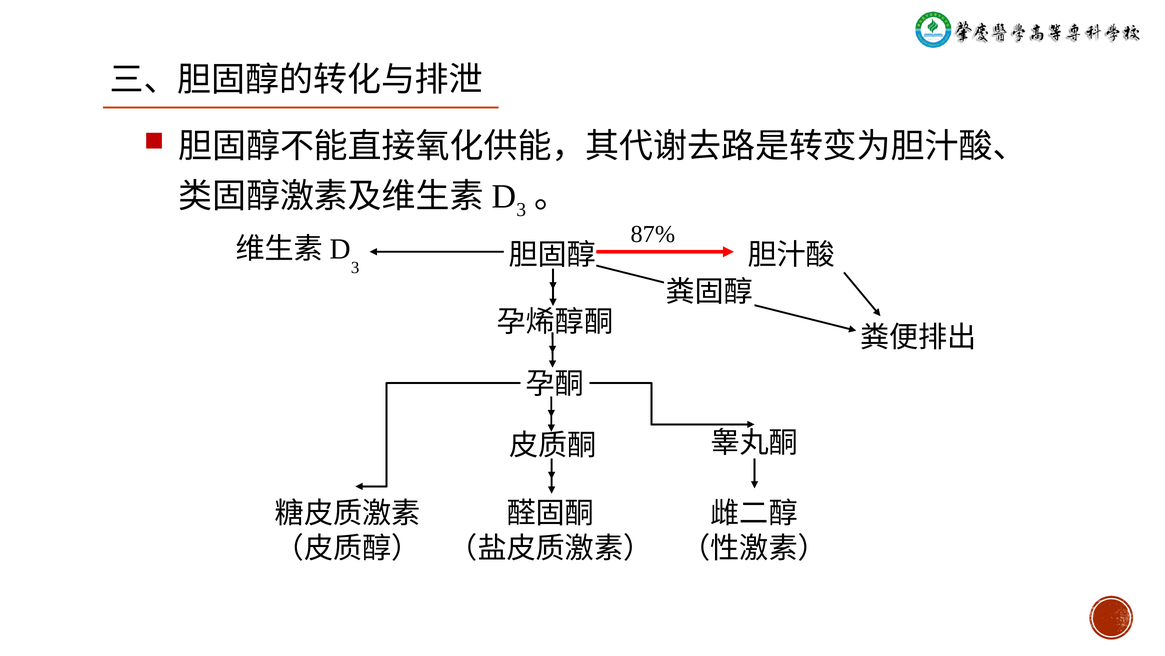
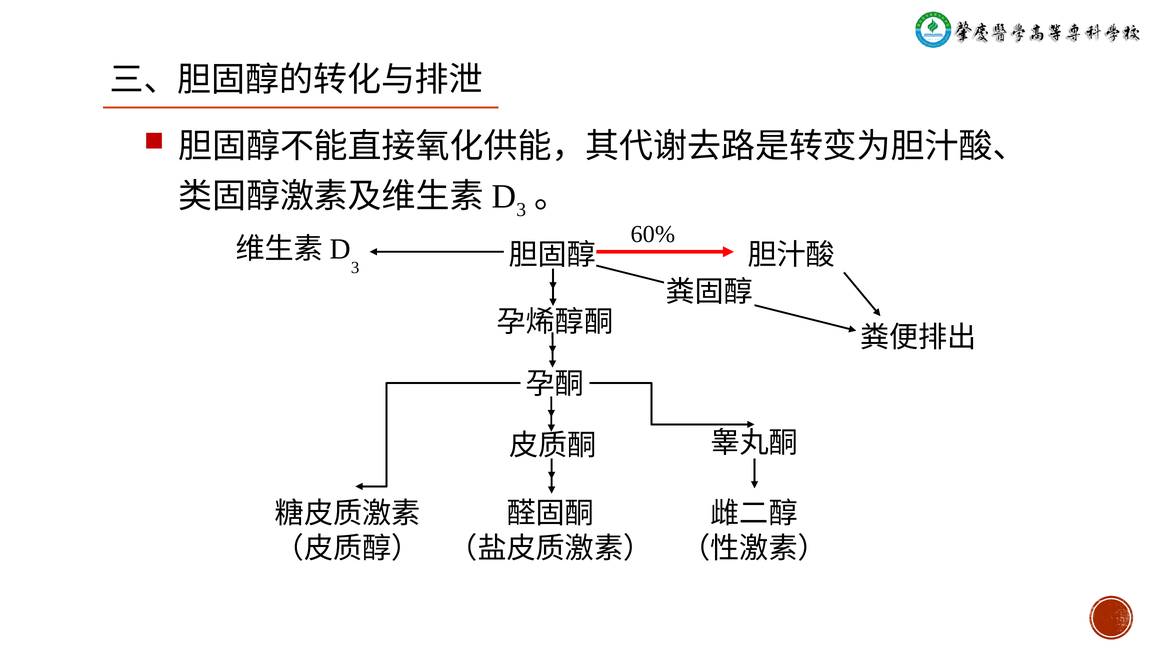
87%: 87% -> 60% (653, 234)
